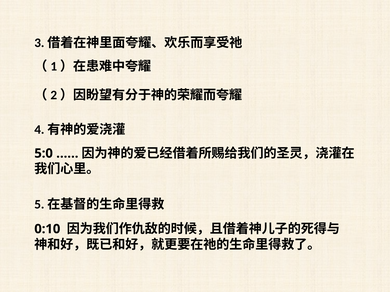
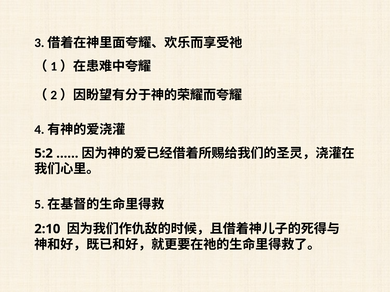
5:0: 5:0 -> 5:2 (44, 154)
0:10: 0:10 -> 2:10 (47, 229)
